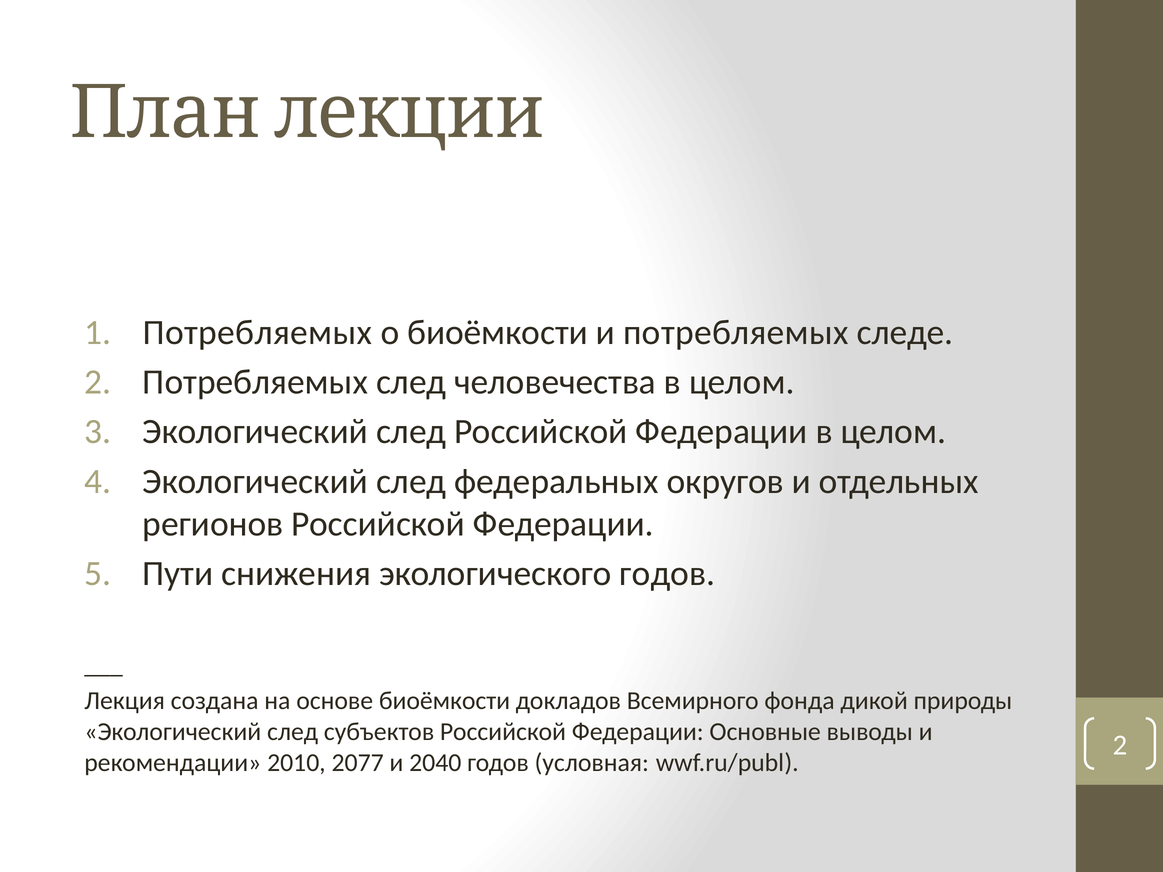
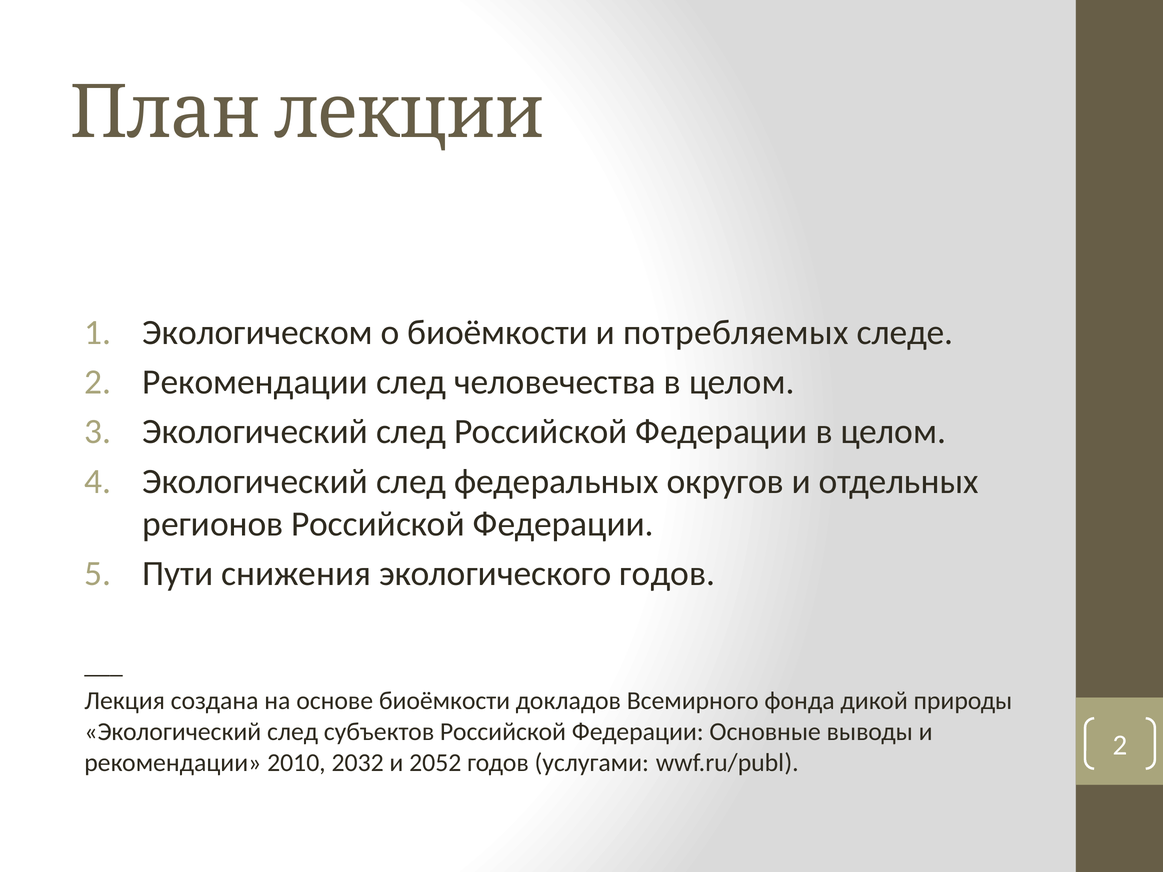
Потребляемых: Потребляемых -> Экологическом (258, 332)
2 Потребляемых: Потребляемых -> Рекомендации (255, 382)
2077: 2077 -> 2032 (358, 763)
2040: 2040 -> 2052 (435, 763)
условная: условная -> услугами (592, 763)
